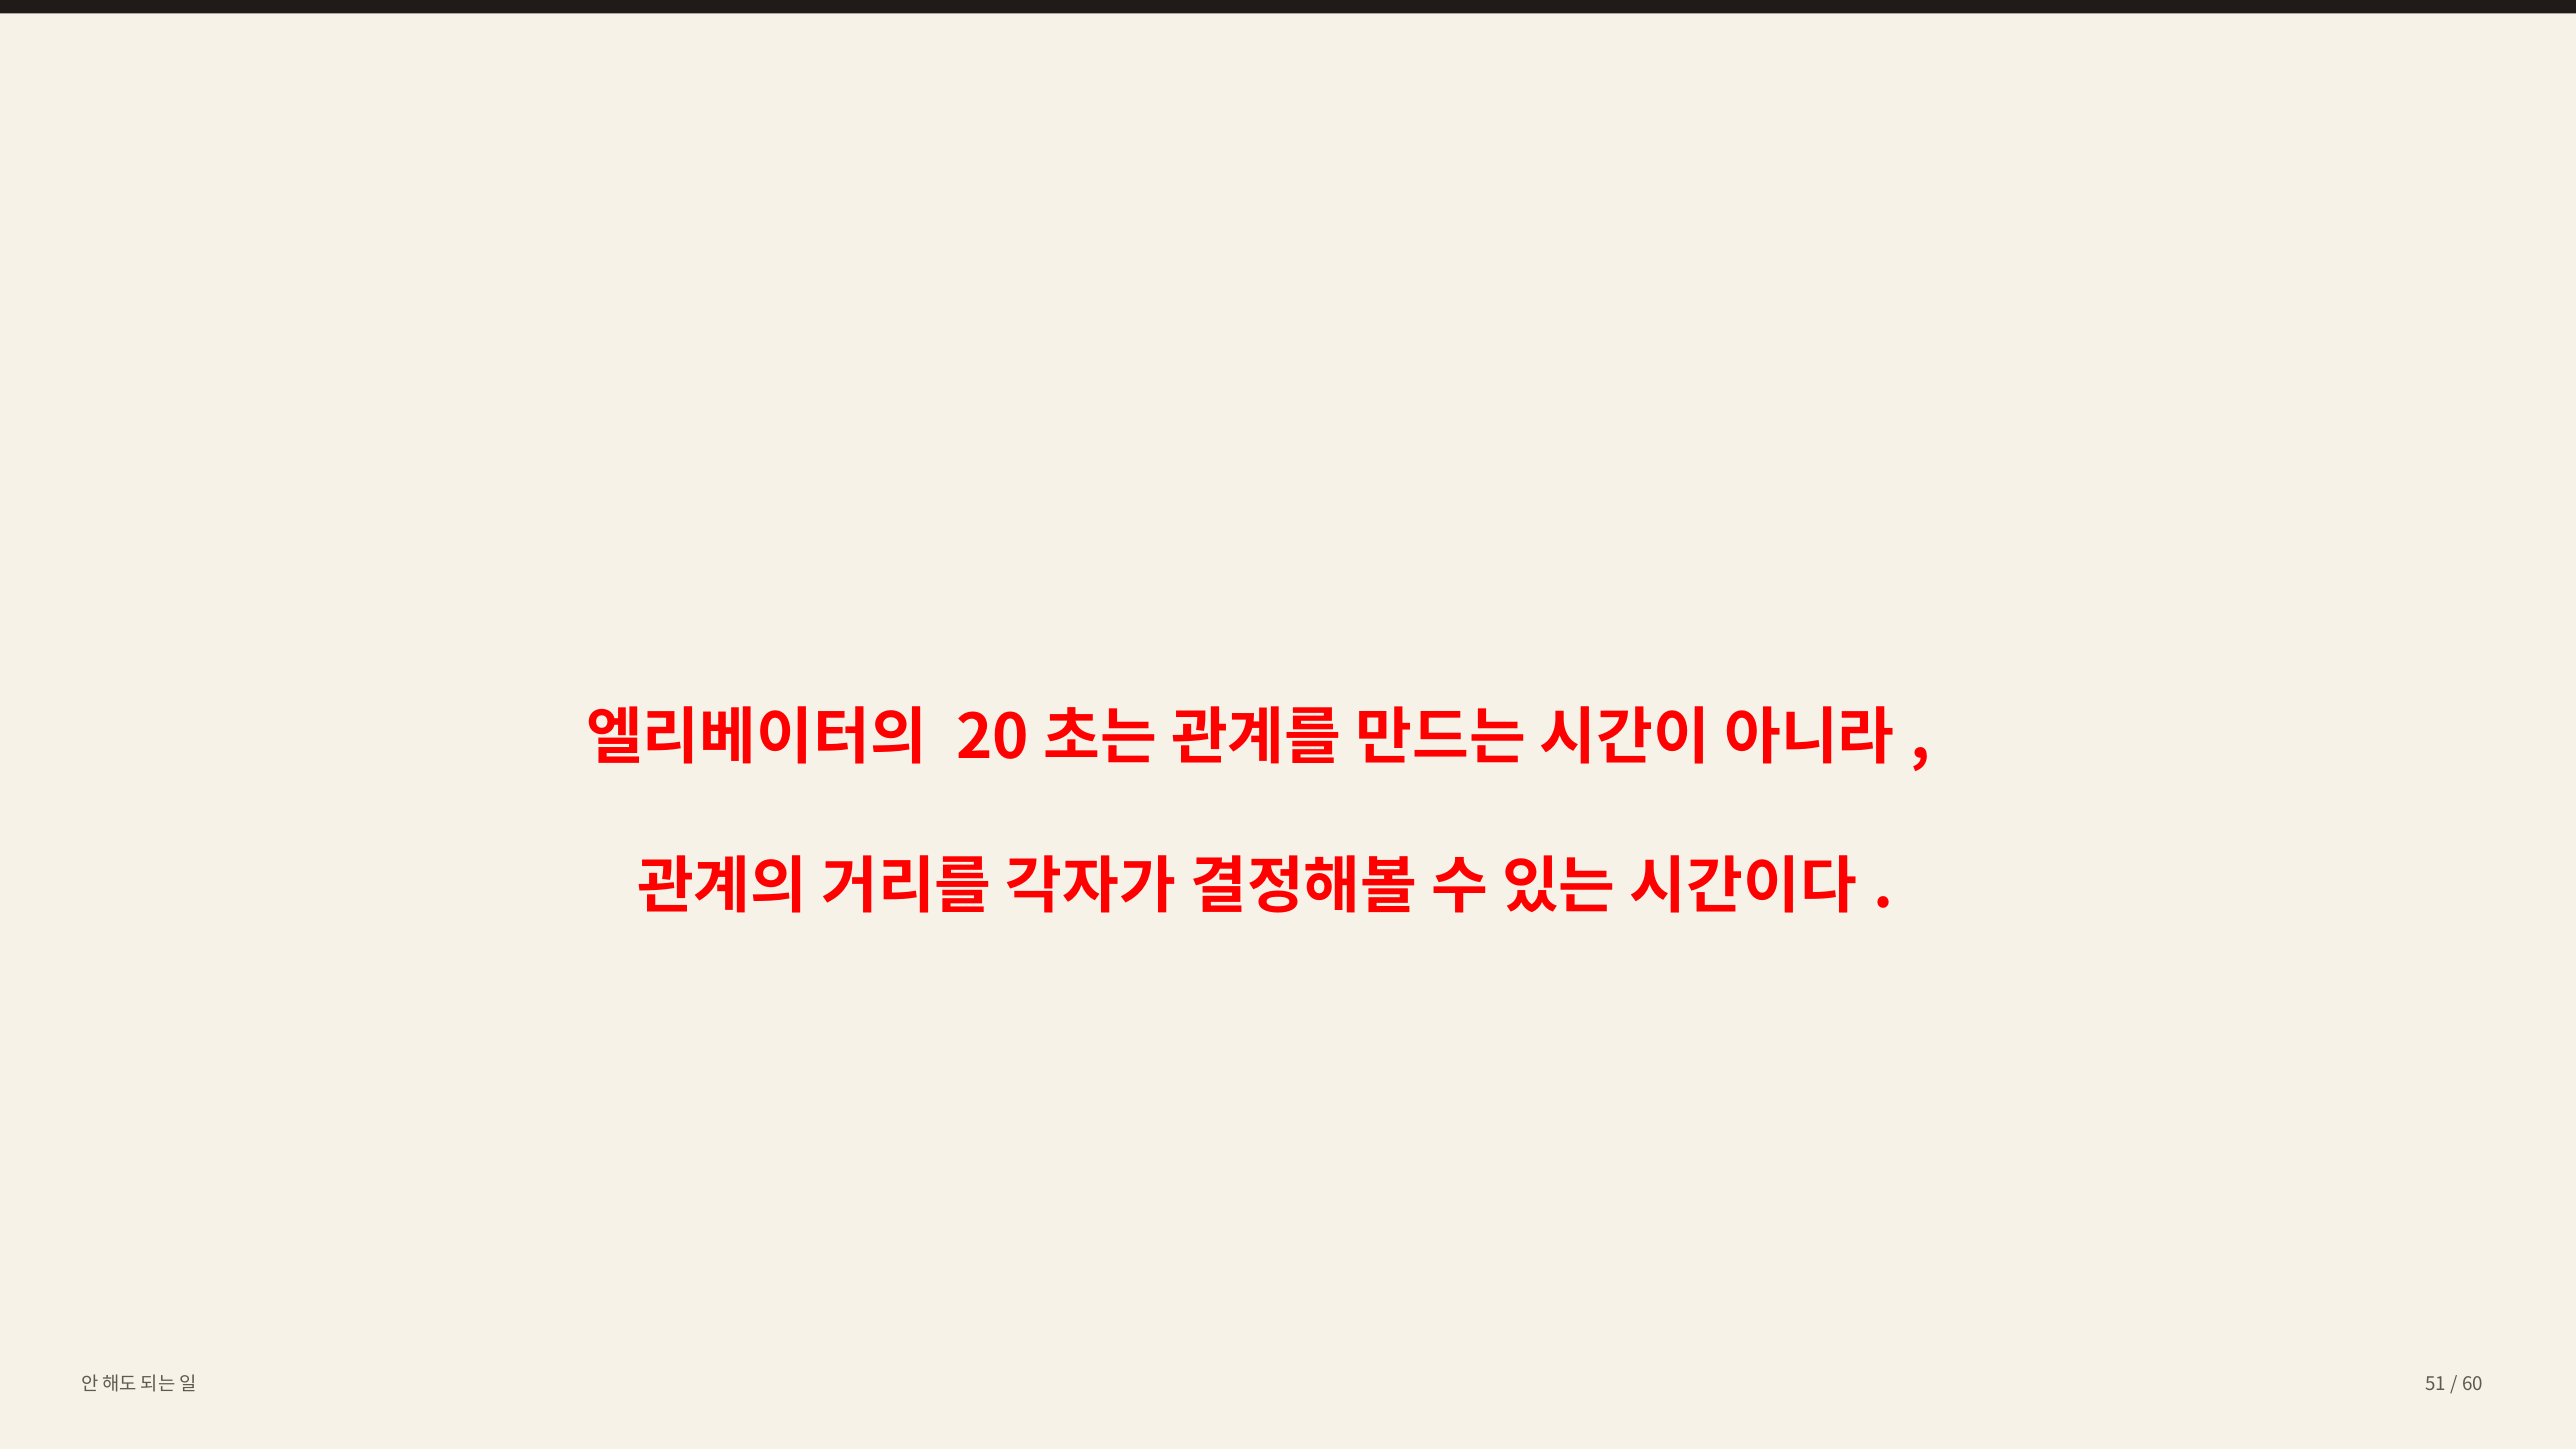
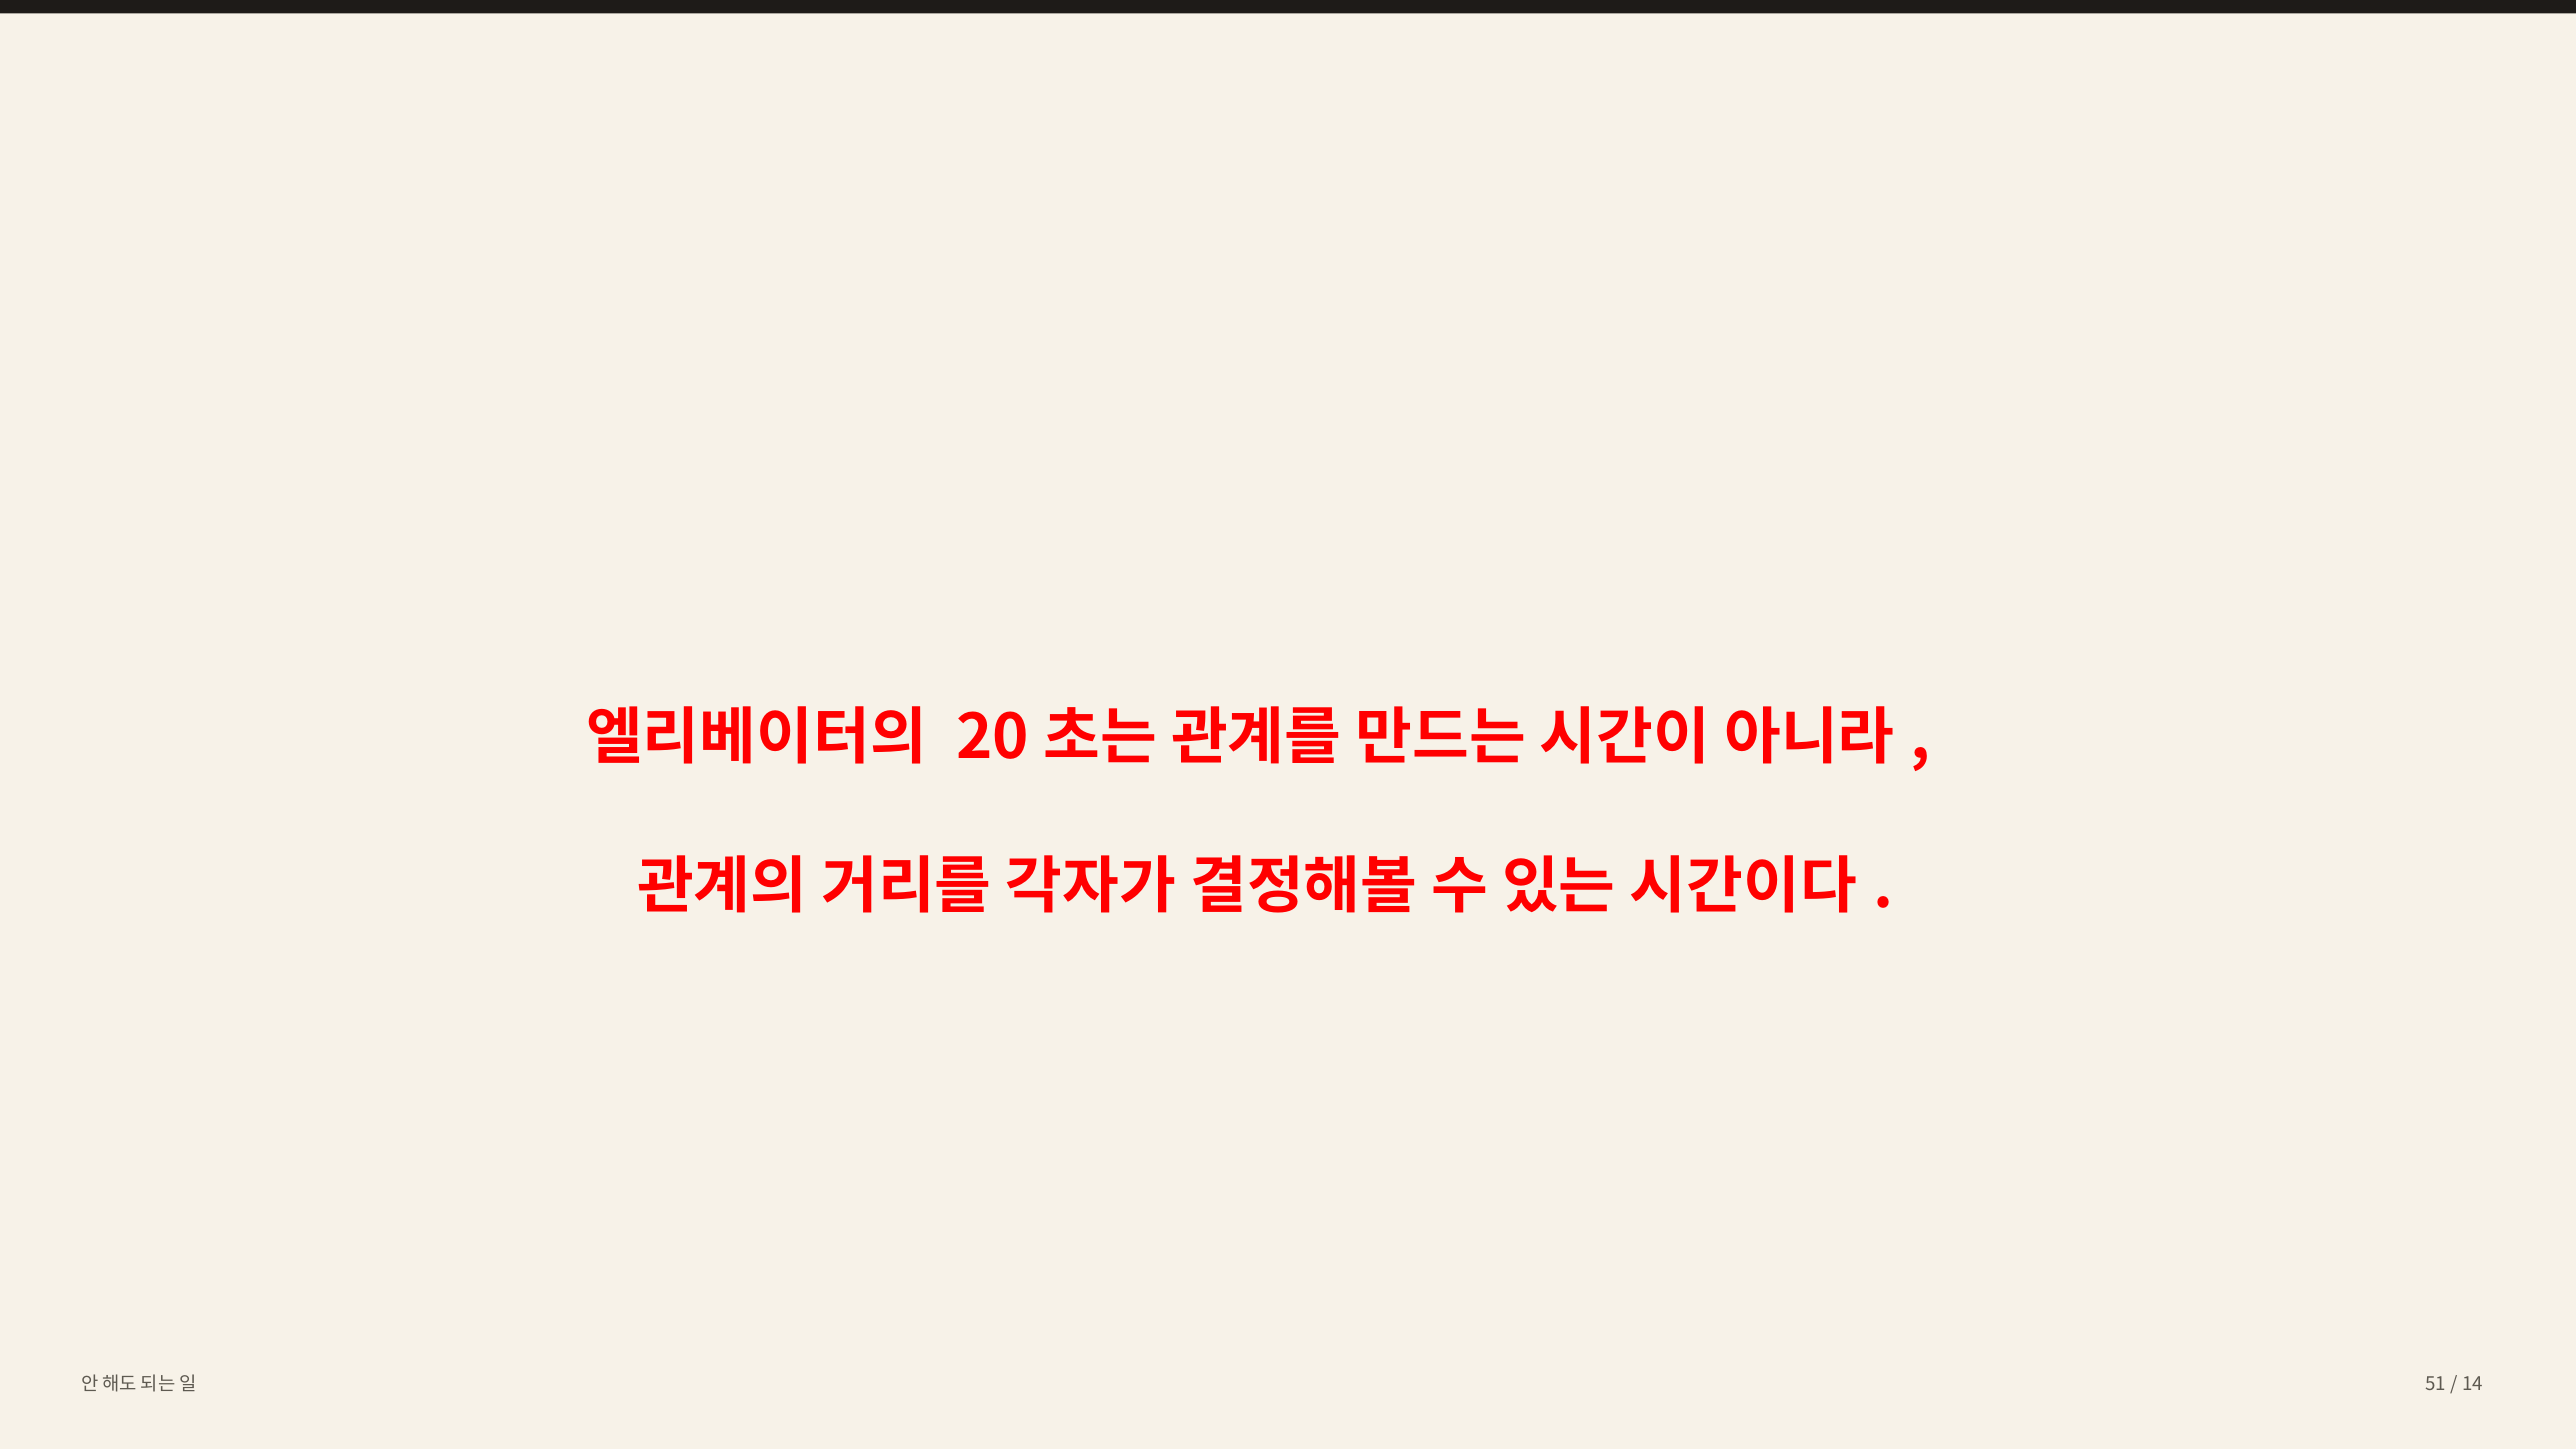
60: 60 -> 14 (2472, 1385)
